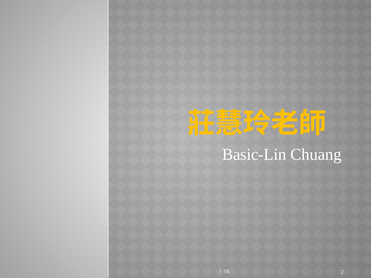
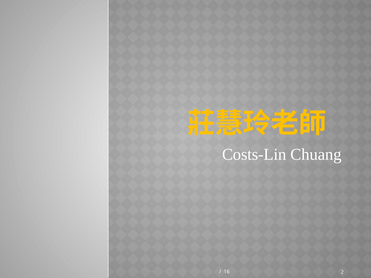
Basic-Lin: Basic-Lin -> Costs-Lin (254, 155)
